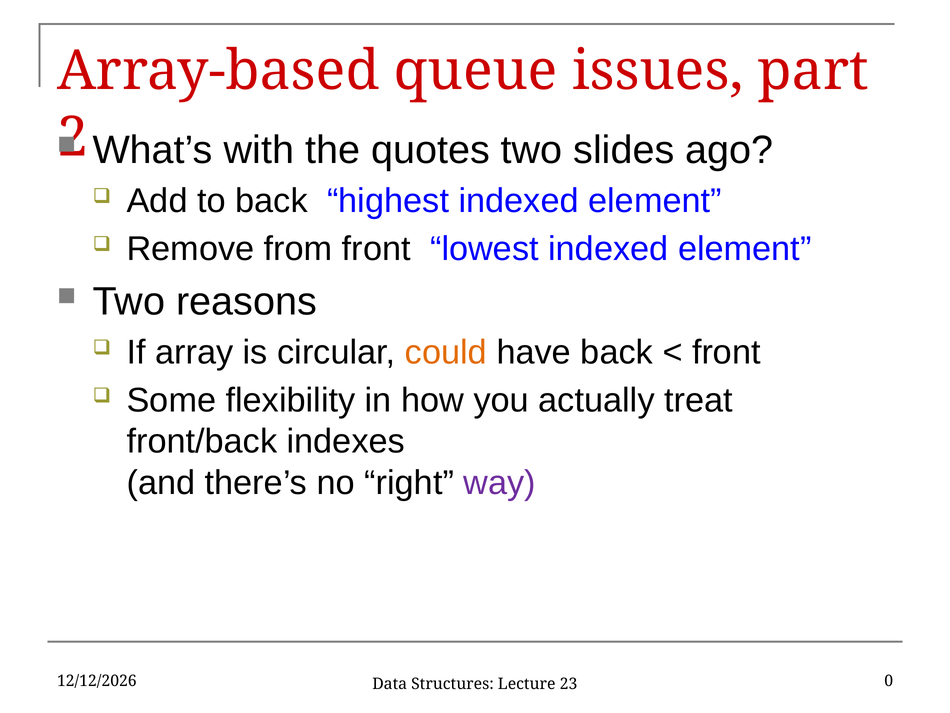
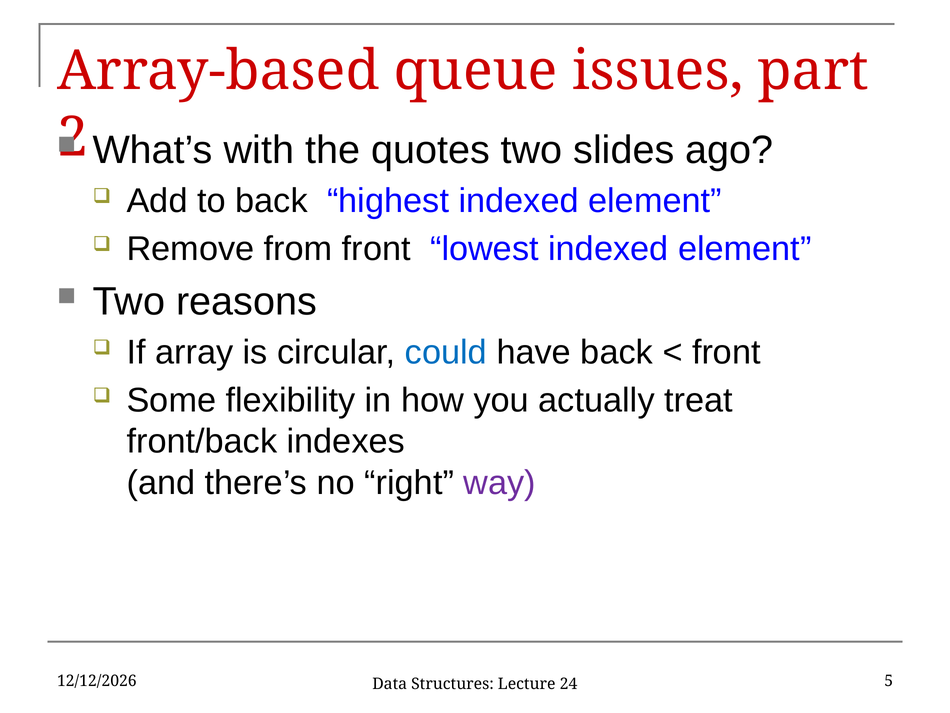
could colour: orange -> blue (446, 352)
0: 0 -> 5 (889, 680)
23: 23 -> 24 (569, 683)
